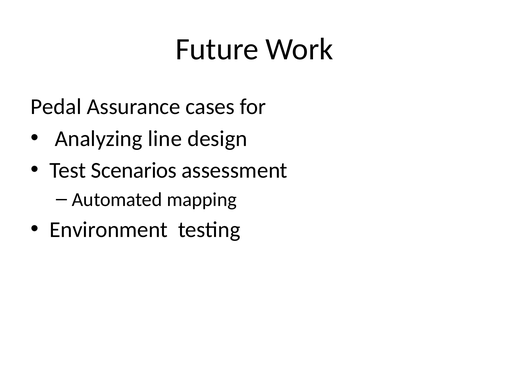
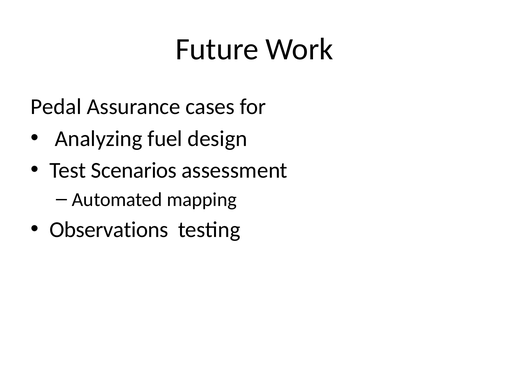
line: line -> fuel (165, 138)
Environment: Environment -> Observations (109, 230)
